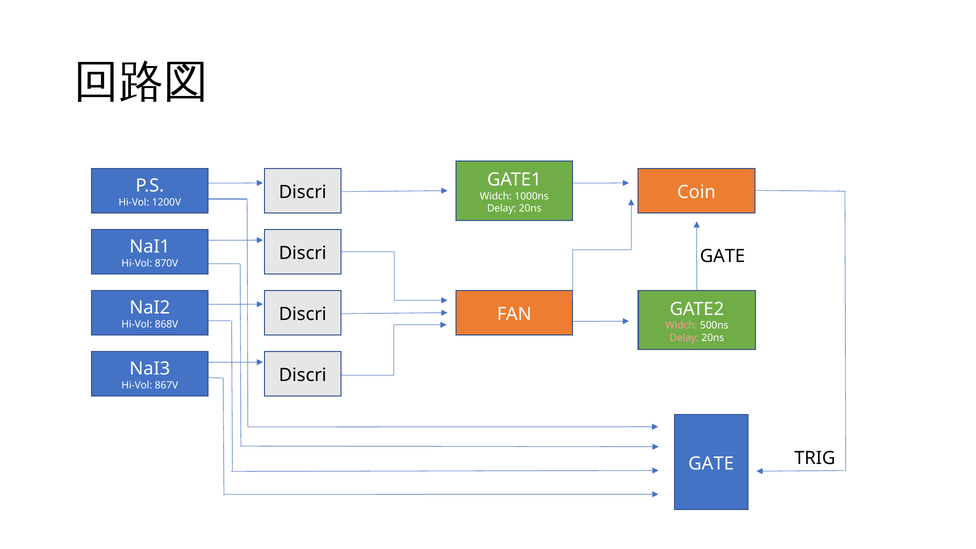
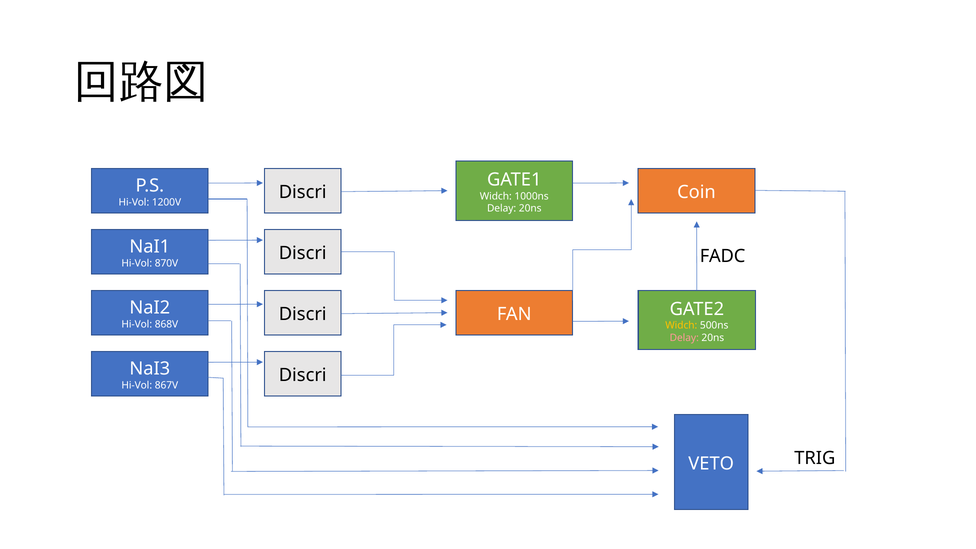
GATE: GATE -> FADC (723, 256)
Widch colour: pink -> yellow (681, 326)
GATE: GATE -> VETO (711, 463)
